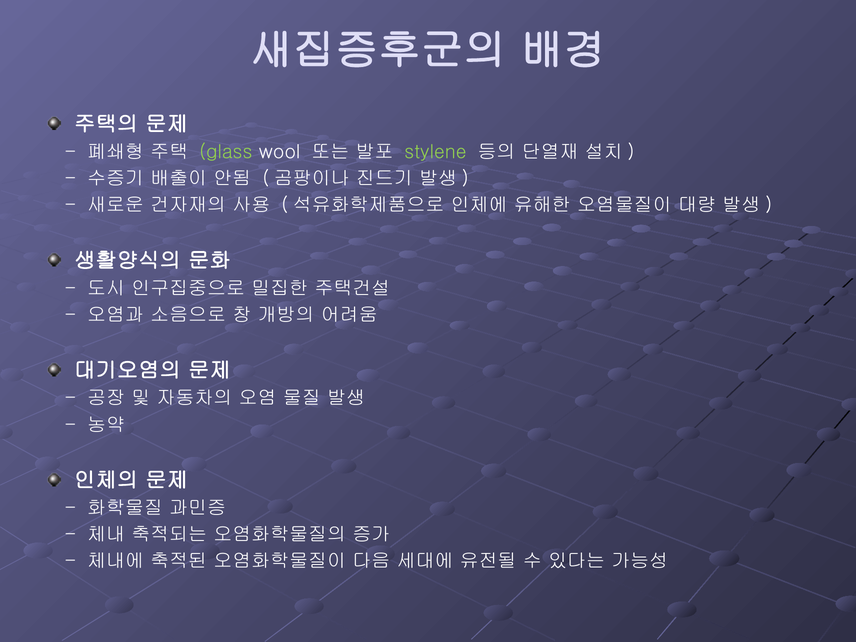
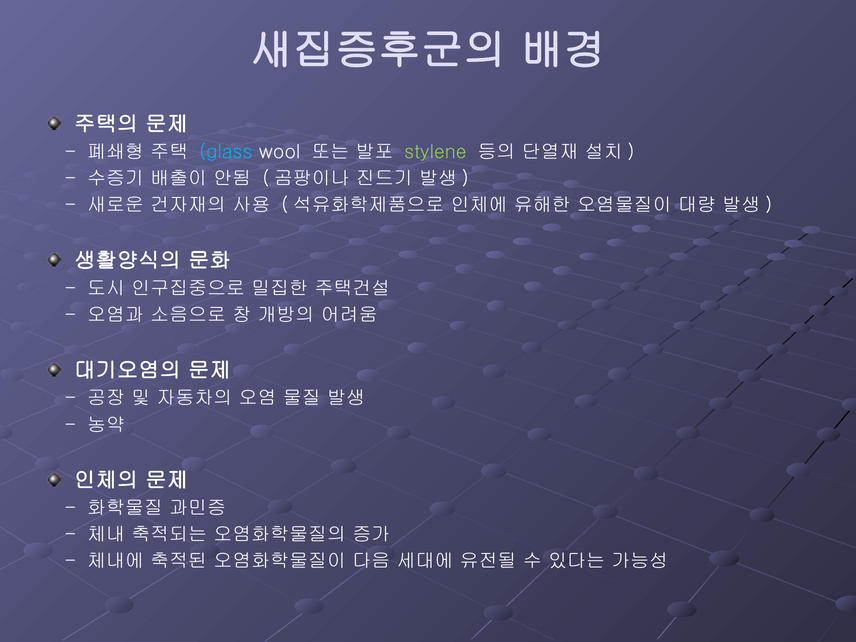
glass colour: light green -> light blue (226, 152)
